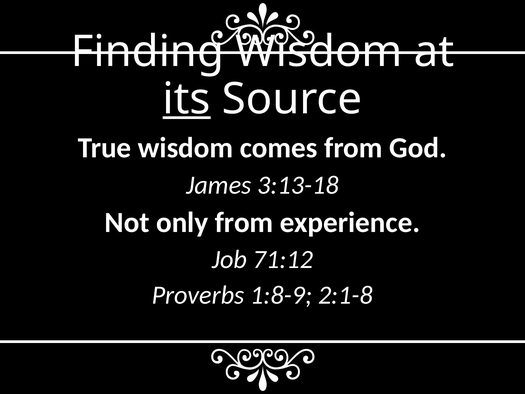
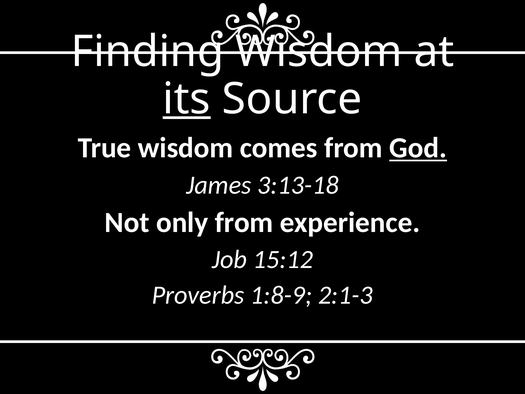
God underline: none -> present (418, 148)
71:12: 71:12 -> 15:12 (283, 259)
2:1-8: 2:1-8 -> 2:1-3 (345, 295)
